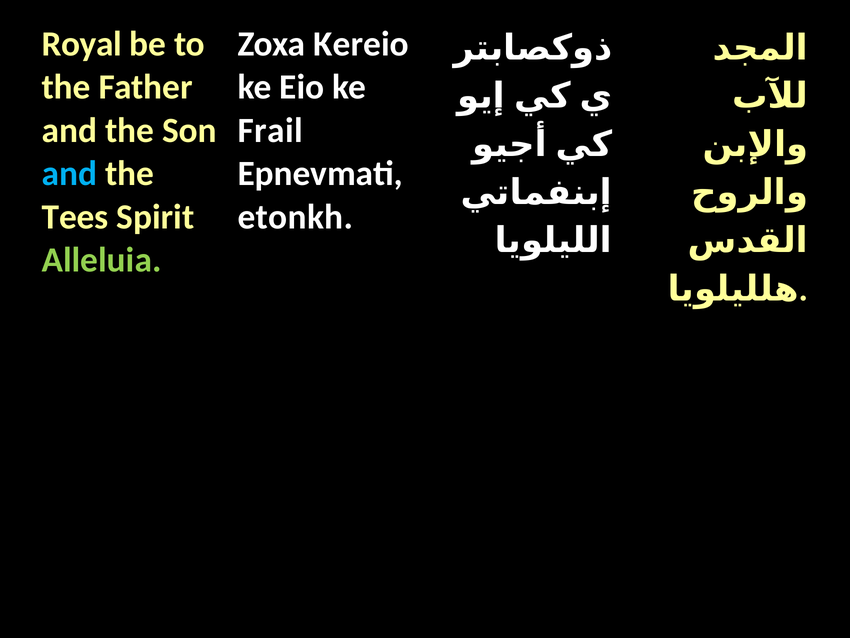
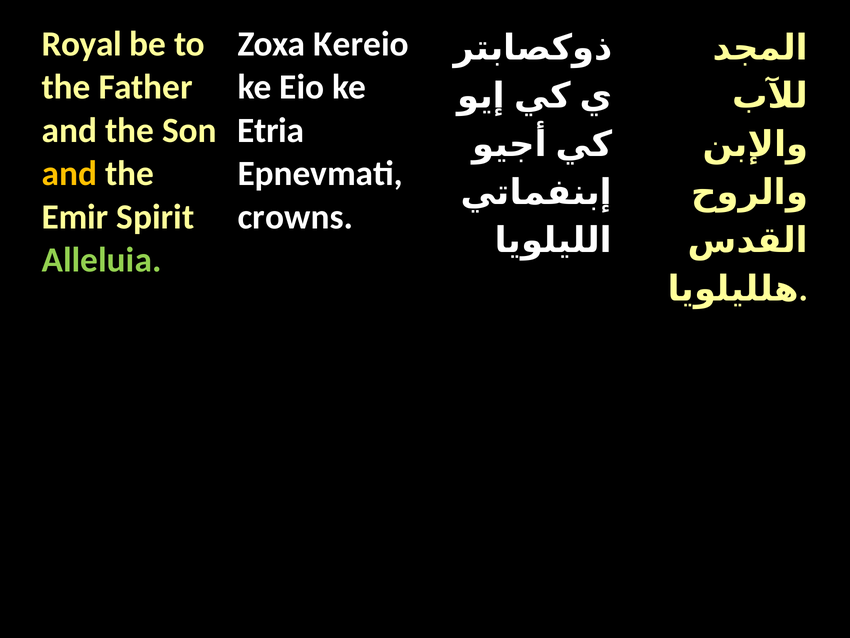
Frail: Frail -> Etria (271, 130)
and colour: light blue -> yellow (69, 174)
Tees: Tees -> Emir (75, 217)
etonkh: etonkh -> crowns (295, 217)
